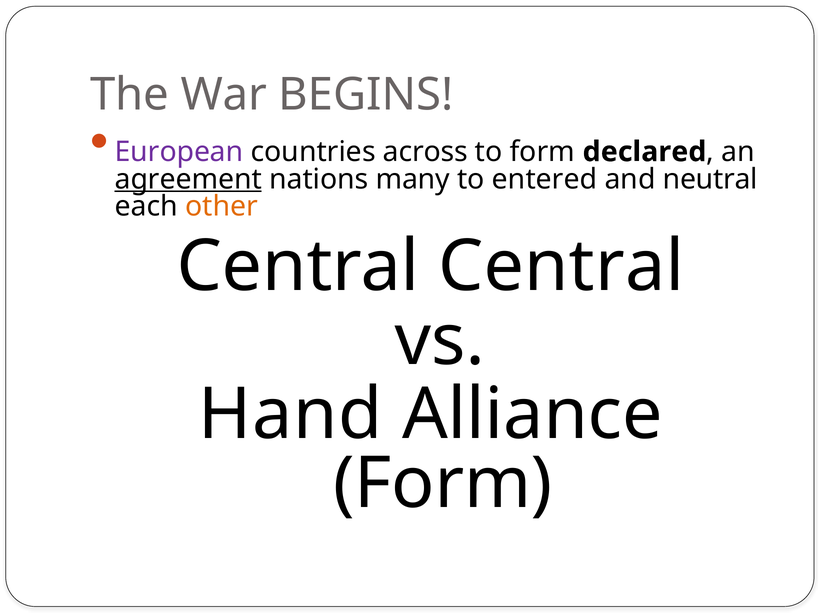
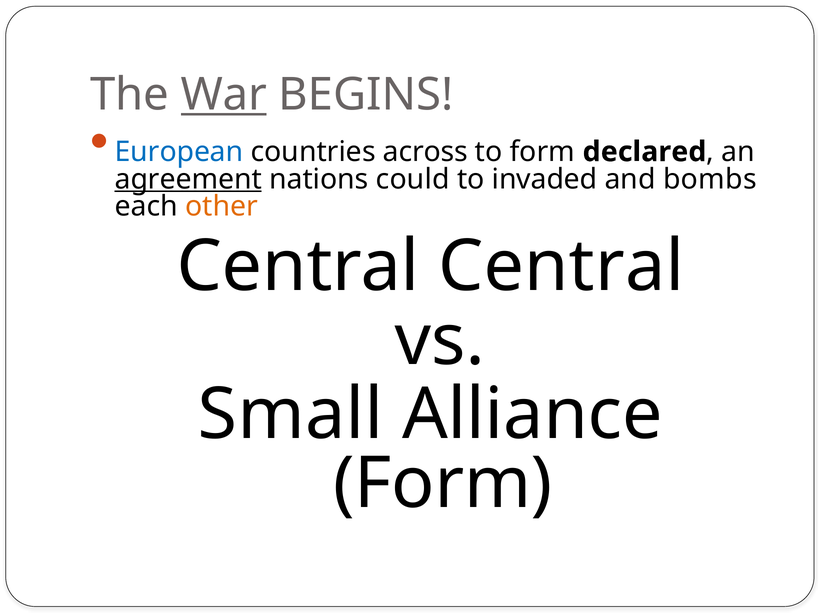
War underline: none -> present (224, 95)
European colour: purple -> blue (179, 152)
many: many -> could (413, 179)
entered: entered -> invaded (545, 179)
neutral: neutral -> bombs (710, 179)
Hand: Hand -> Small (290, 415)
